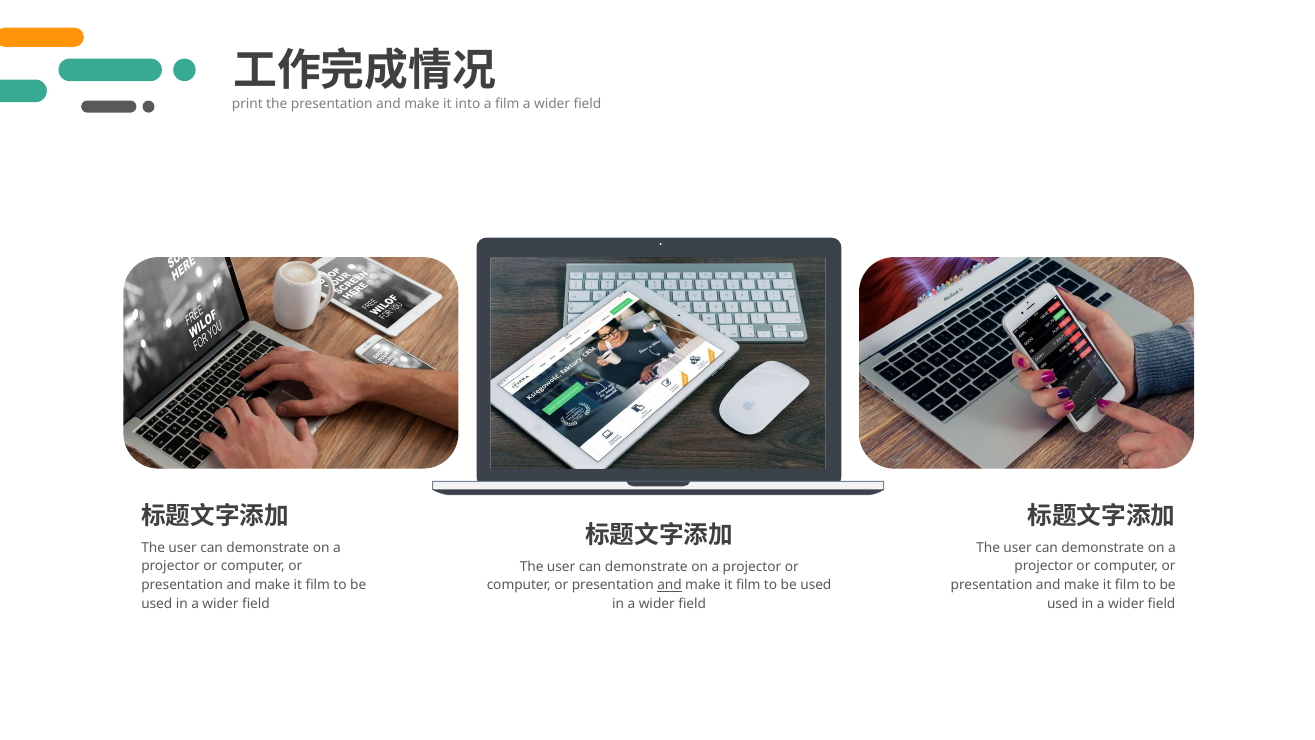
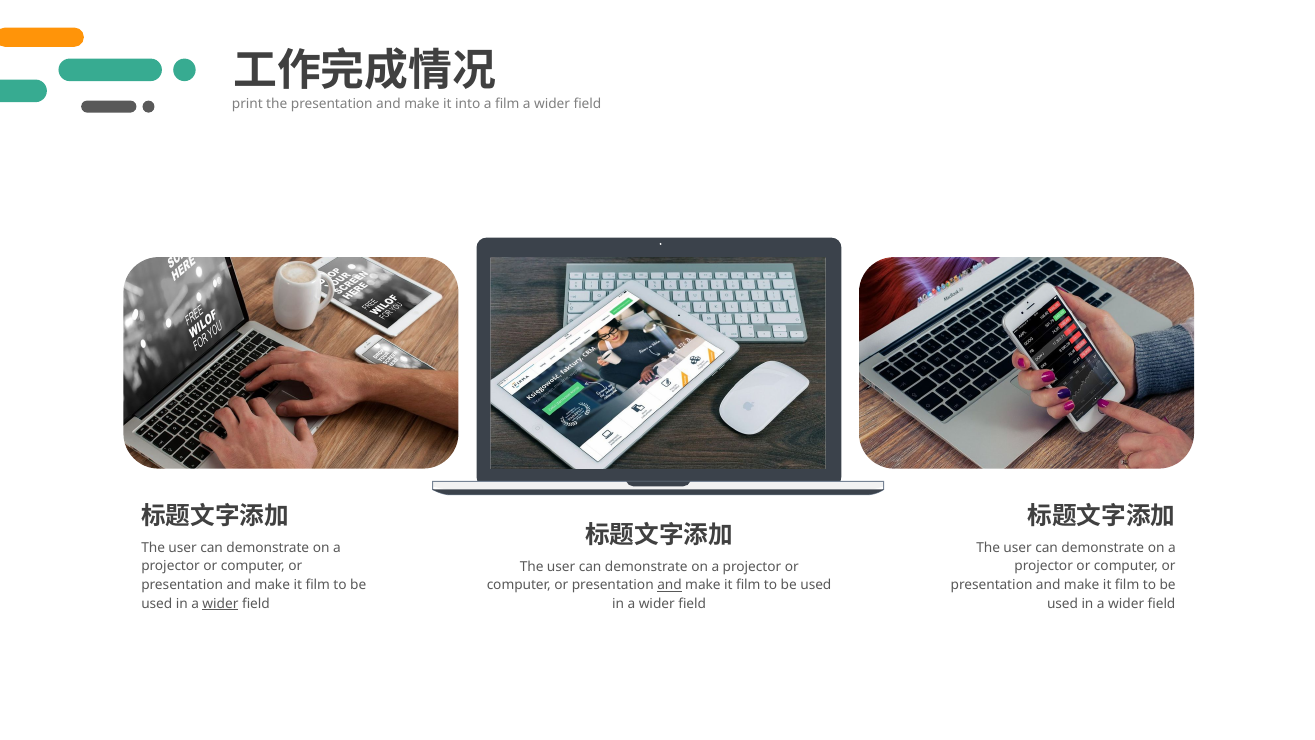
wider underline: none -> present (220, 604)
